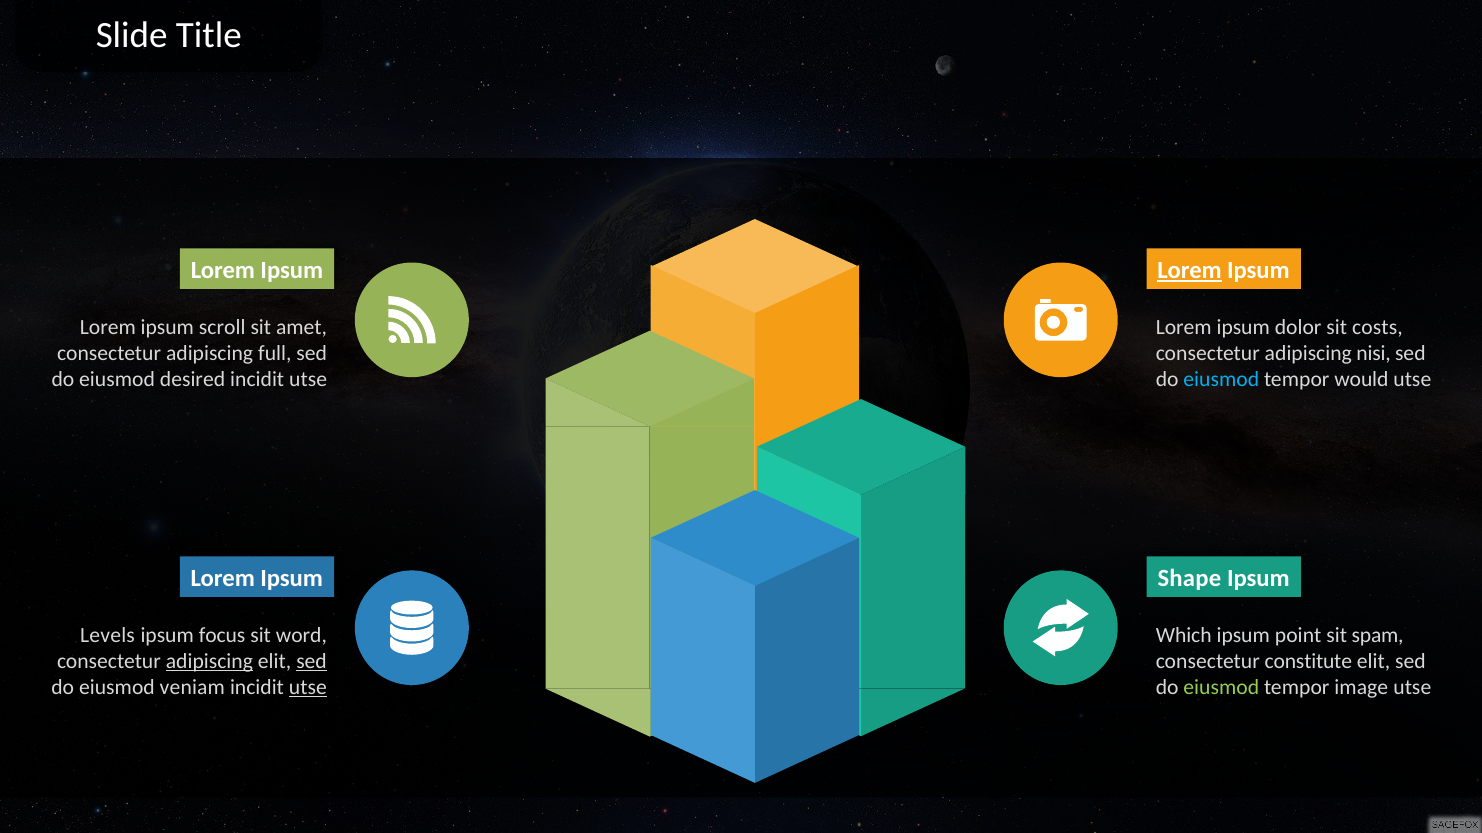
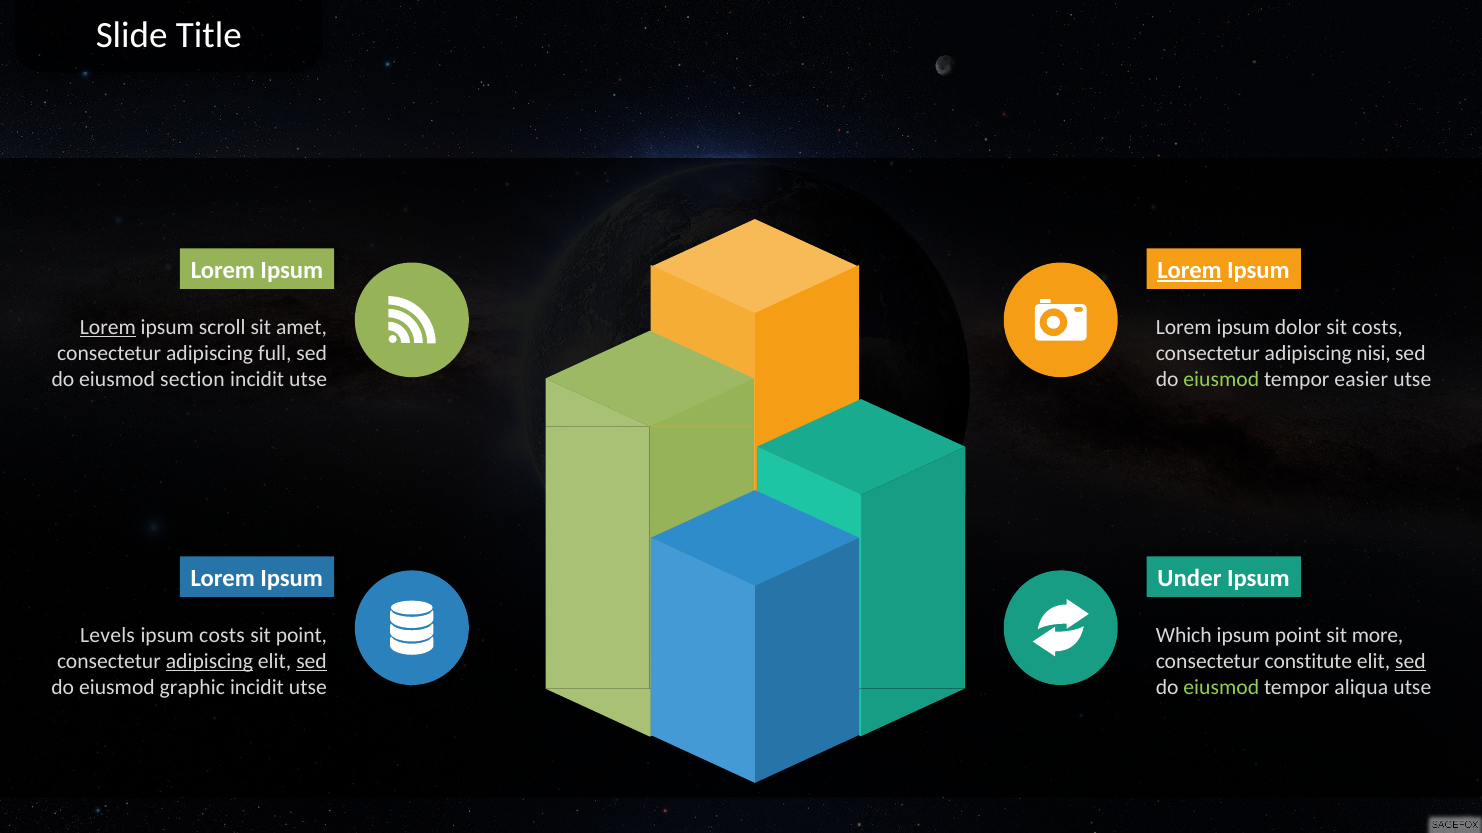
Lorem underline: none -> present (108, 327)
desired: desired -> section (192, 379)
eiusmod colour: light blue -> light green (1221, 379)
would: would -> easier (1361, 379)
Shape: Shape -> Under (1189, 579)
ipsum focus: focus -> costs (222, 636)
sit word: word -> point (301, 636)
spam: spam -> more (1378, 636)
sed underline: none -> present (1410, 662)
veniam: veniam -> graphic (192, 688)
utse underline: present -> none (308, 688)
image: image -> aliqua (1361, 688)
